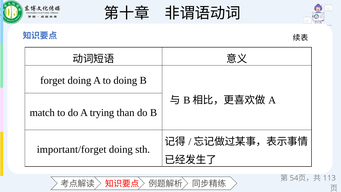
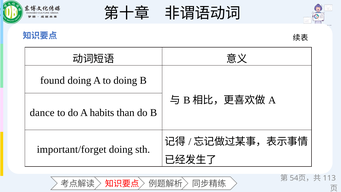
forget: forget -> found (53, 80)
match: match -> dance (42, 113)
trying: trying -> habits (102, 113)
